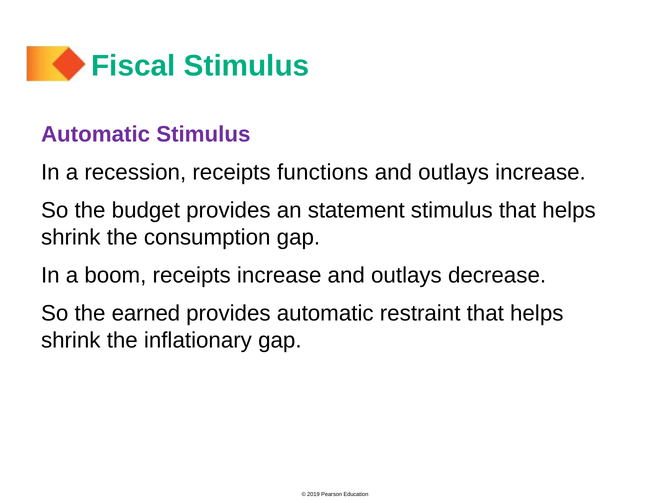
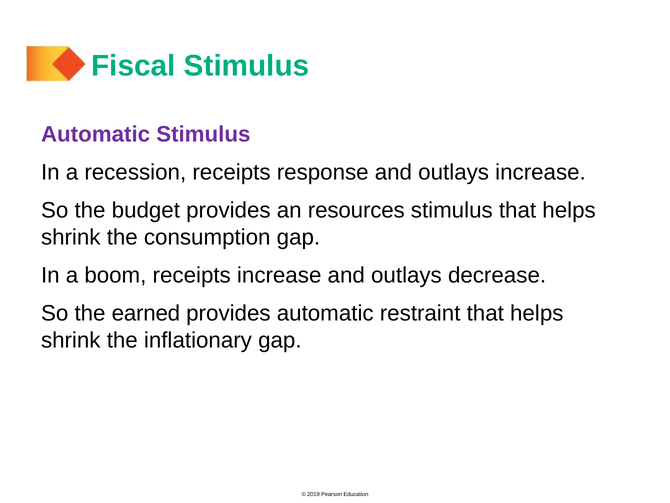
functions: functions -> response (323, 172)
statement: statement -> resources (356, 210)
